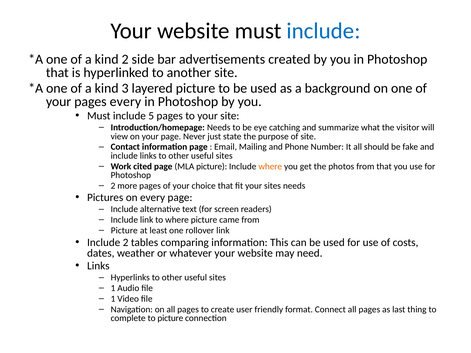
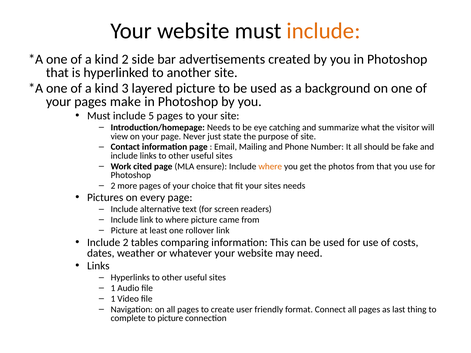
include colour: blue -> orange (324, 31)
pages every: every -> make (125, 102)
MLA picture: picture -> ensure (212, 166)
